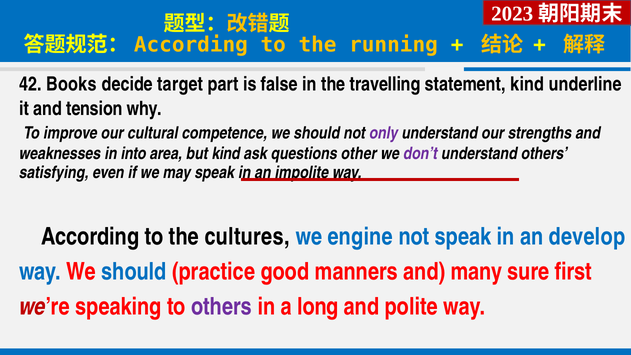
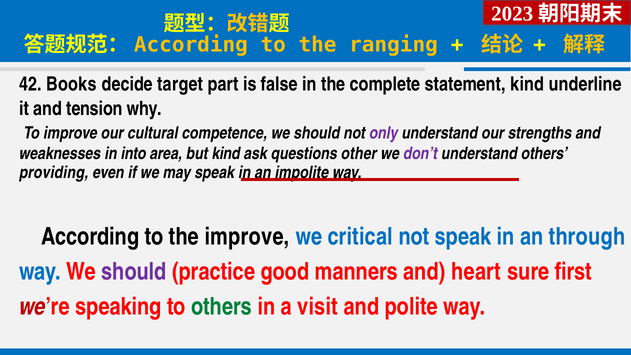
running: running -> ranging (393, 45)
travelling: travelling -> complete (385, 84)
satisfying: satisfying -> providing (54, 173)
the cultures: cultures -> improve (247, 237)
engine: engine -> critical (360, 237)
develop: develop -> through (587, 237)
should colour: blue -> purple (134, 272)
many: many -> heart (476, 272)
others colour: purple -> green (222, 307)
long: long -> visit (318, 307)
